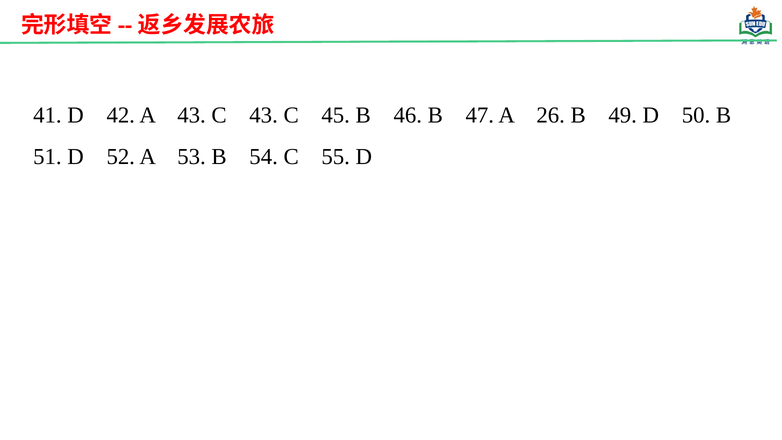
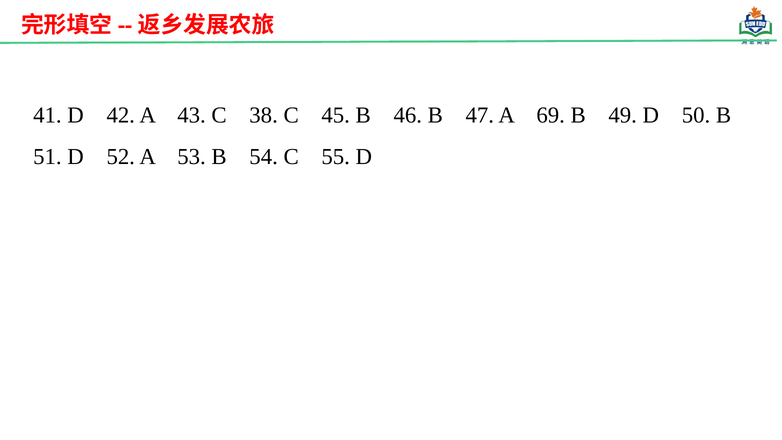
C 43: 43 -> 38 (264, 115)
26: 26 -> 69 (551, 115)
